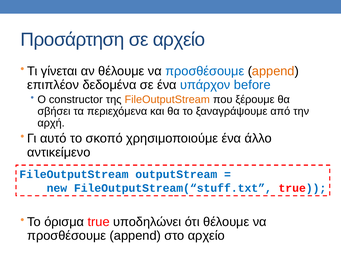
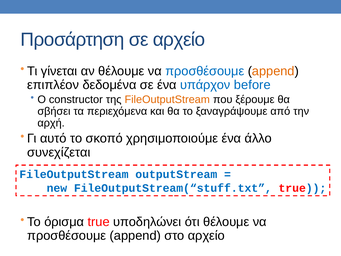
αντικείμενο: αντικείμενο -> συνεχίζεται (59, 152)
